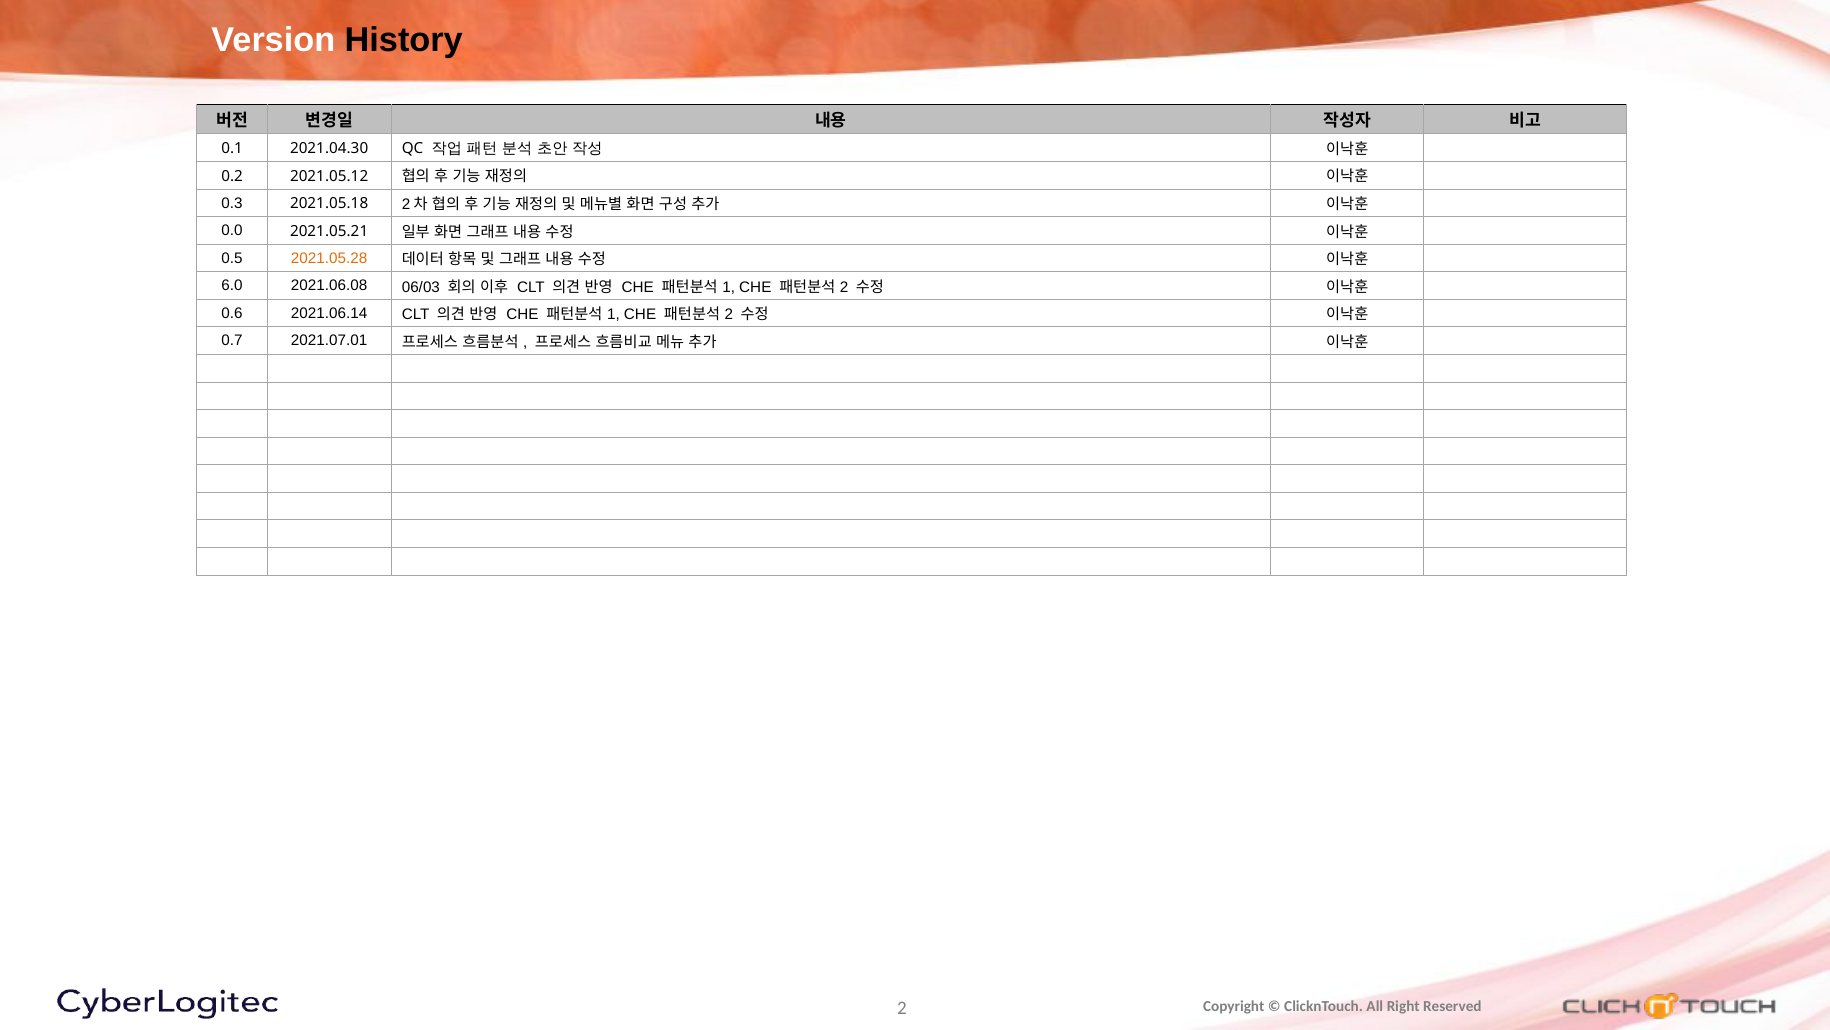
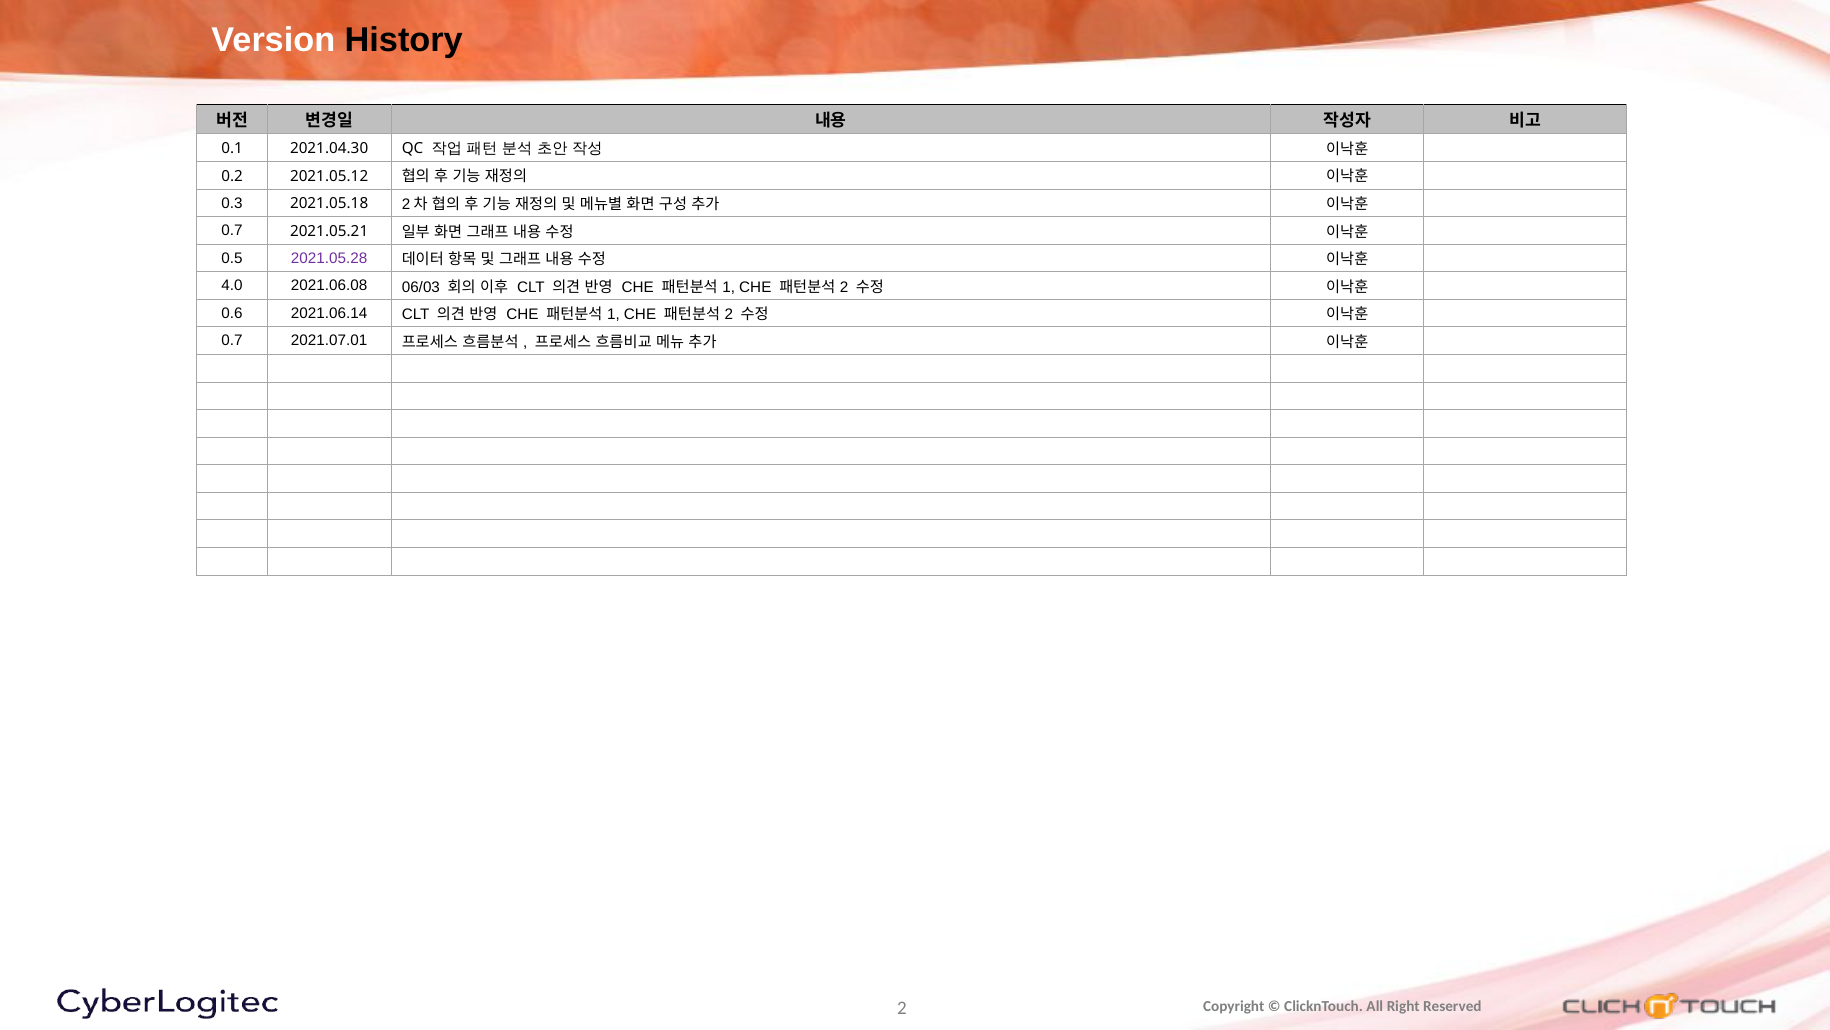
0.0: 0.0 -> 0.7 (232, 231)
2021.05.28 colour: orange -> purple (329, 258)
6.0: 6.0 -> 4.0 (232, 286)
